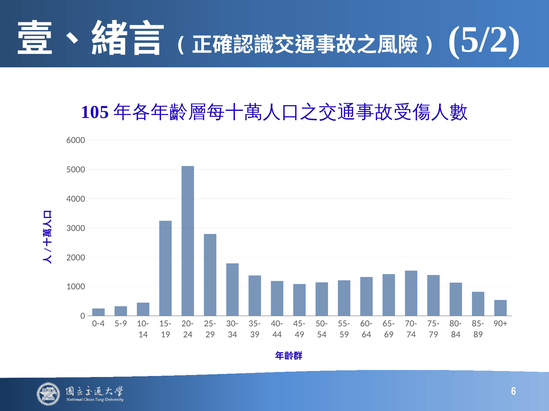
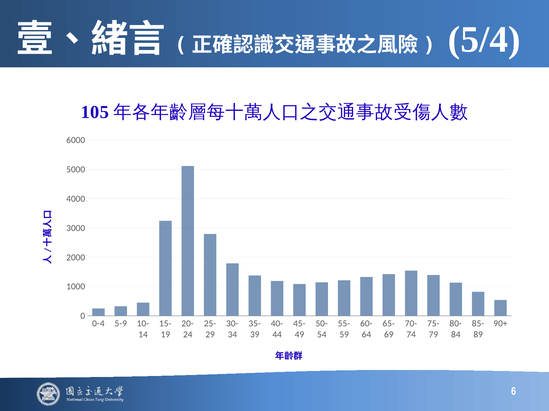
5/2: 5/2 -> 5/4 (484, 39)
